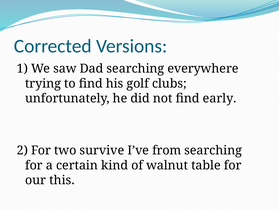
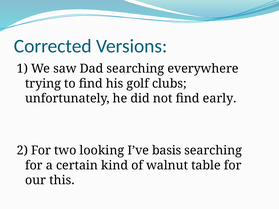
survive: survive -> looking (102, 151)
from: from -> basis (167, 151)
